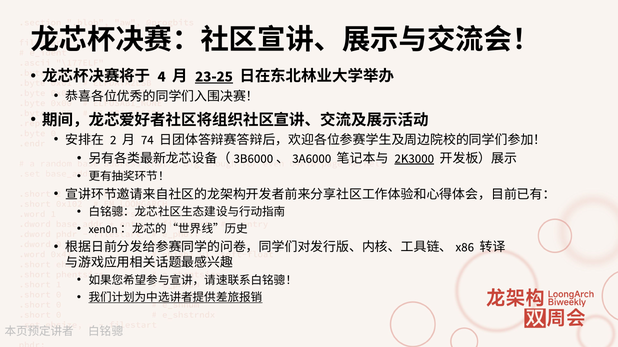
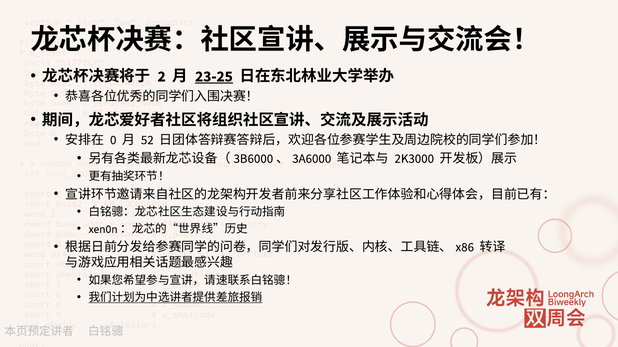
4: 4 -> 2 (162, 76)
2: 2 -> 0 (113, 140)
74: 74 -> 52 (147, 140)
2K3000 underline: present -> none (414, 159)
